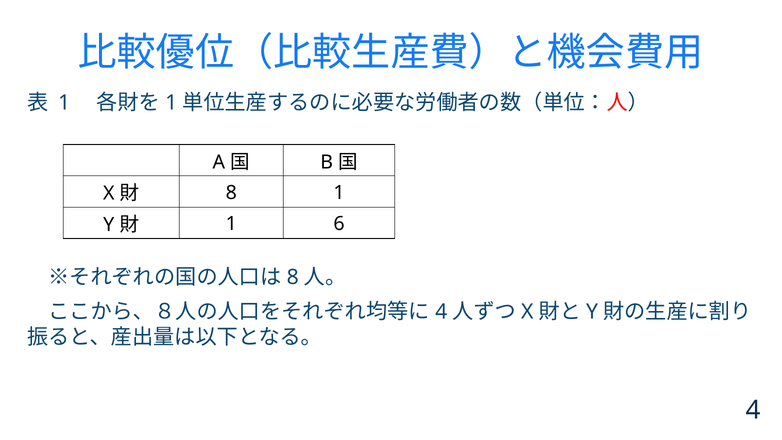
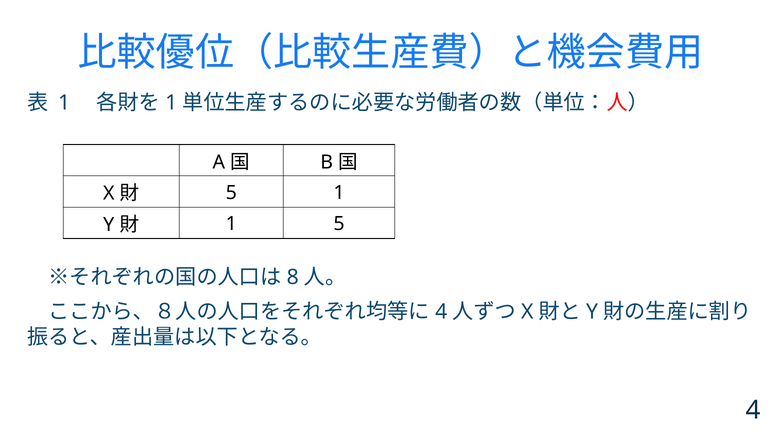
8: 8 -> 5 (231, 193)
1 6: 6 -> 5 (339, 224)
